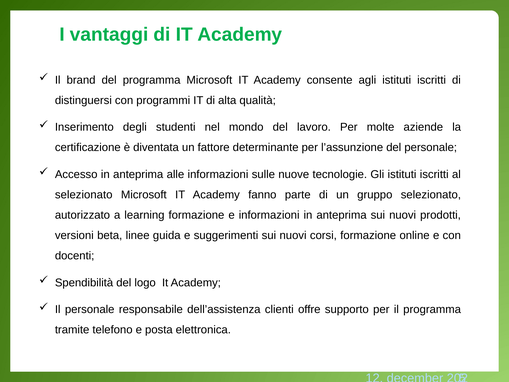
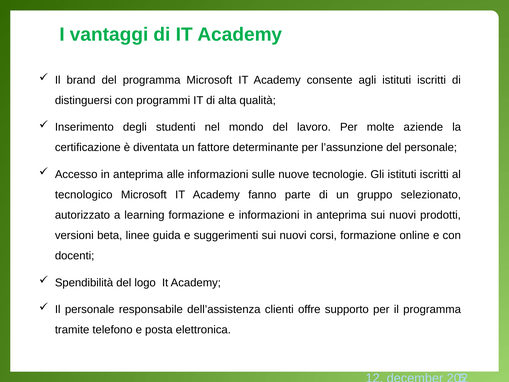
selezionato: selezionato -> tecnologico (84, 195)
